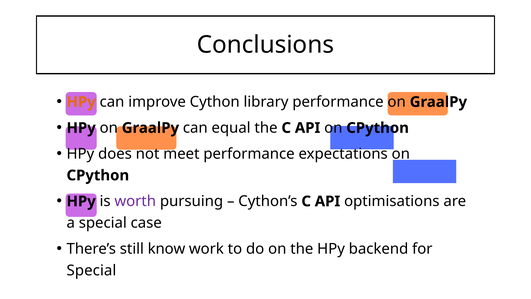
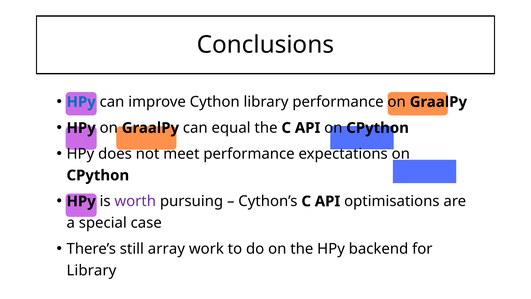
HPy colour: orange -> blue (81, 102)
know: know -> array (166, 249)
Special: Special -> Library (91, 270)
